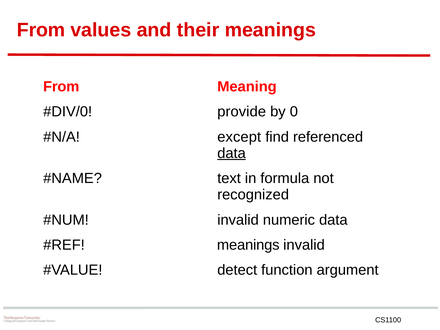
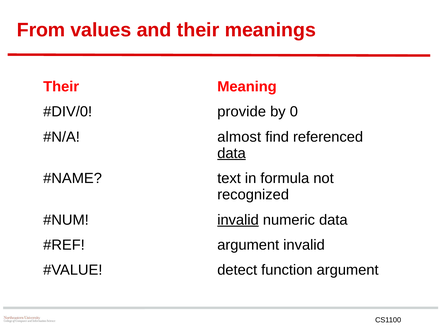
From: From -> Their (61, 87)
except: except -> almost (239, 137)
invalid underline: none -> present (238, 220)
meanings: meanings -> argument (248, 245)
